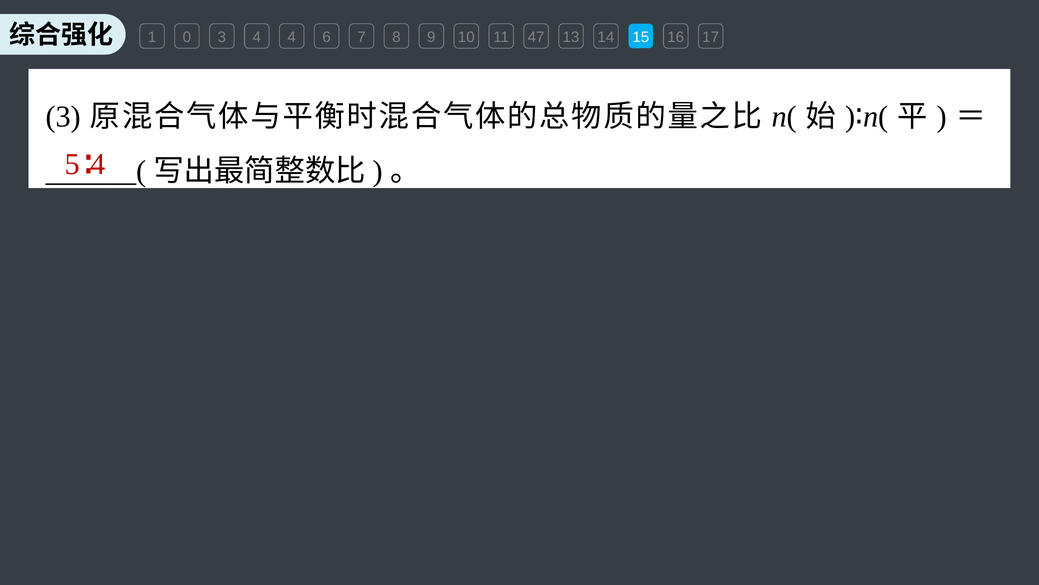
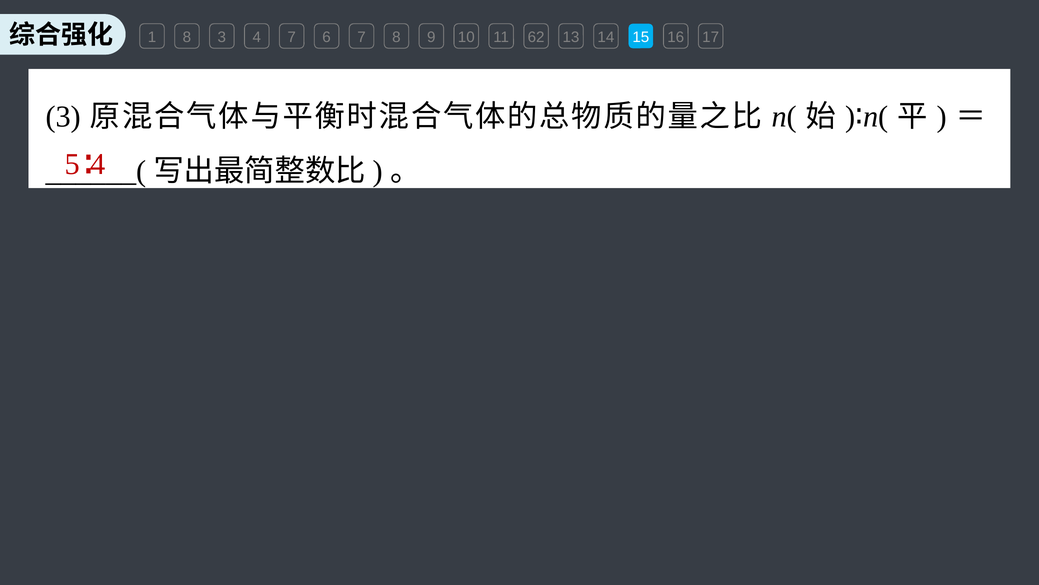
1 0: 0 -> 8 (187, 37)
4 4: 4 -> 7 (292, 37)
47: 47 -> 62 (536, 37)
